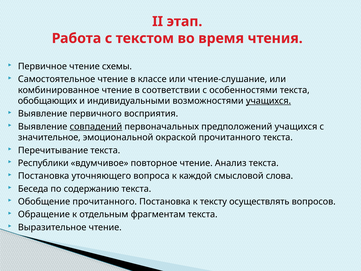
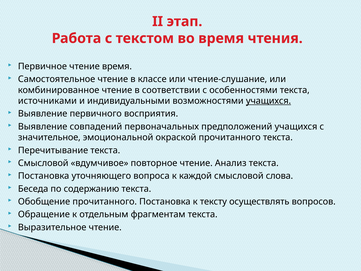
чтение схемы: схемы -> время (117, 66)
обобщающих: обобщающих -> источниками (47, 101)
совпадений underline: present -> none (96, 126)
Республики: Республики -> Смысловой (43, 163)
